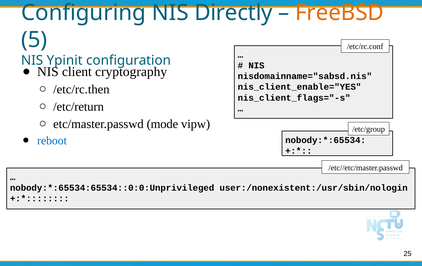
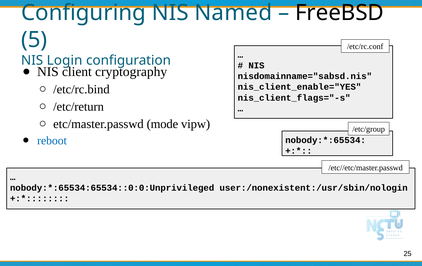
Directly: Directly -> Named (233, 13)
FreeBSD colour: orange -> black (339, 13)
Ypinit: Ypinit -> Login (65, 61)
/etc/rc.then: /etc/rc.then -> /etc/rc.bind (81, 89)
